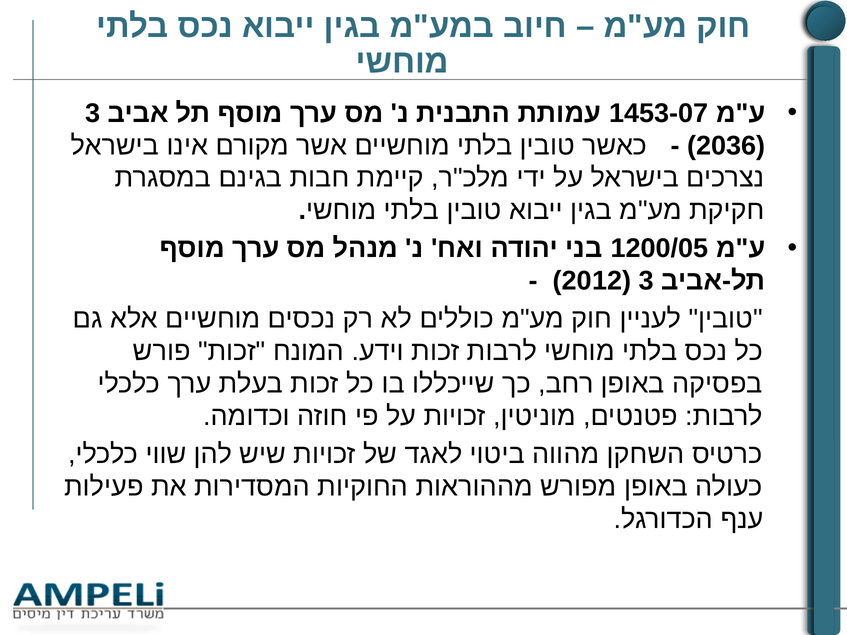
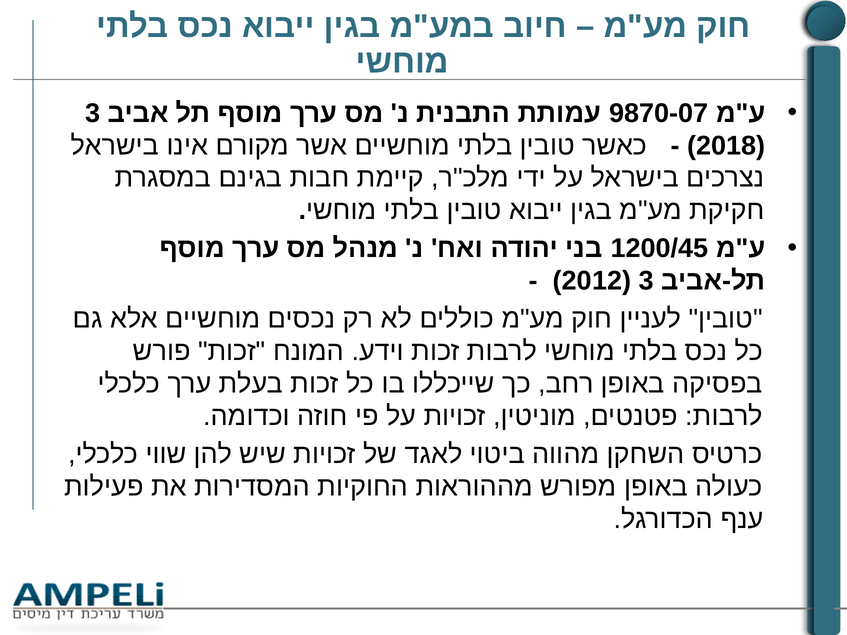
1453-07: 1453-07 -> 9870-07 (659, 113)
2036: 2036 -> 2018 (726, 146)
1200/05: 1200/05 -> 1200/45 (660, 249)
